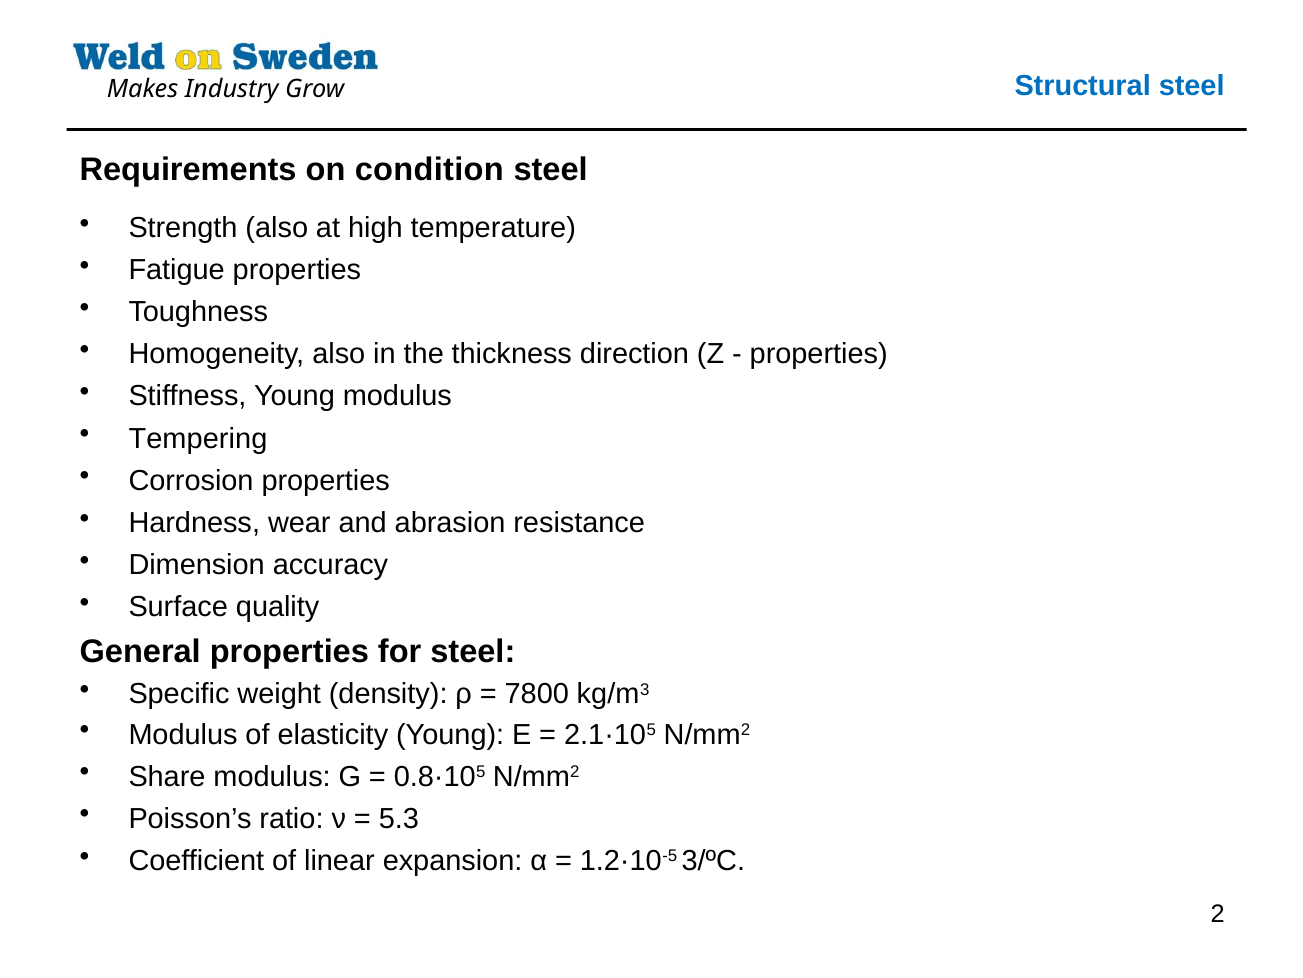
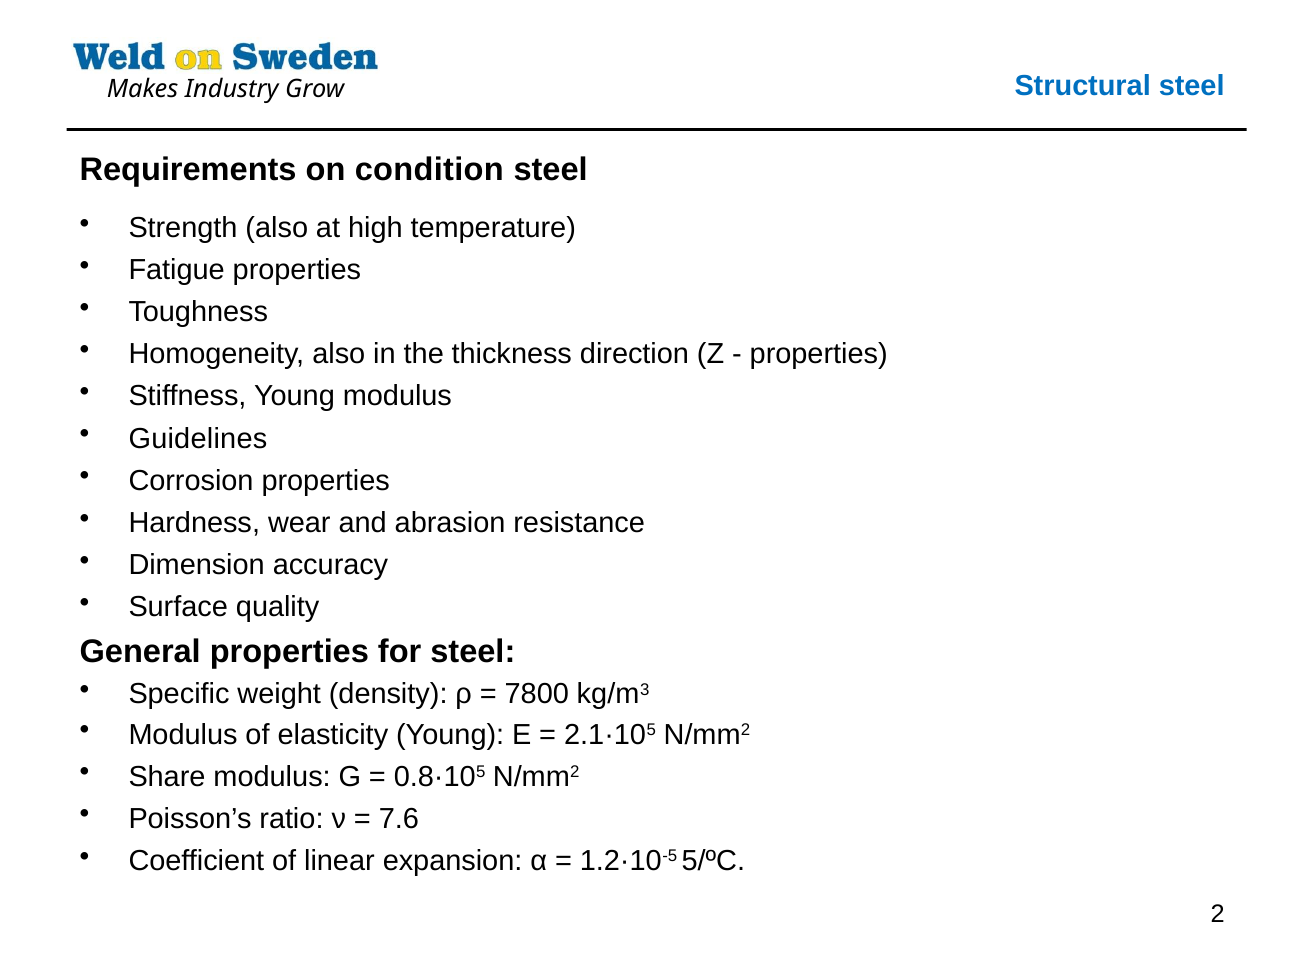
Tempering: Tempering -> Guidelines (198, 438)
5.3: 5.3 -> 7.6 (399, 818)
3/ºC: 3/ºC -> 5/ºC (713, 860)
